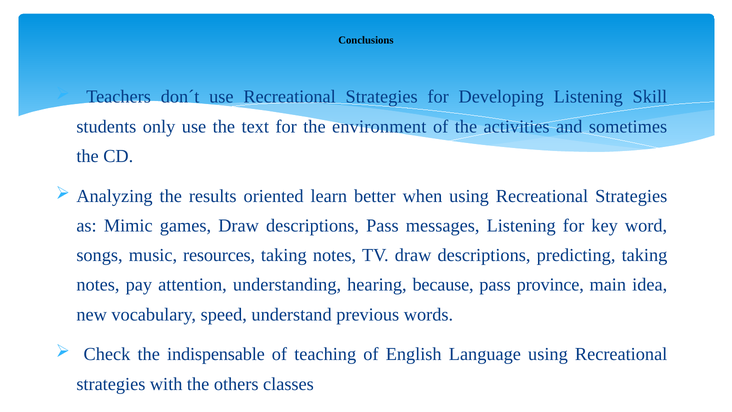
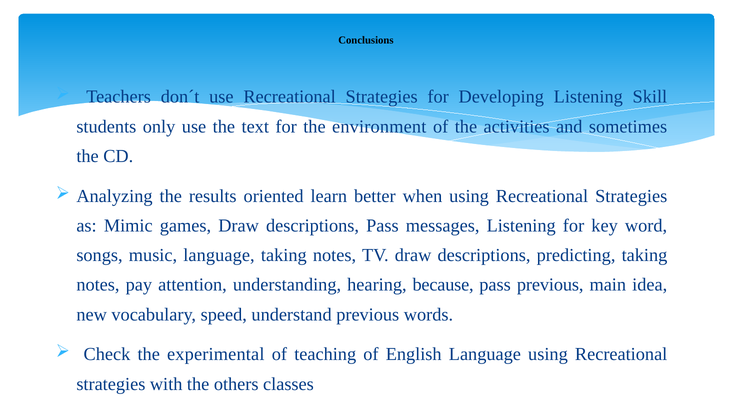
music resources: resources -> language (219, 255)
pass province: province -> previous (550, 285)
indispensable: indispensable -> experimental (216, 354)
